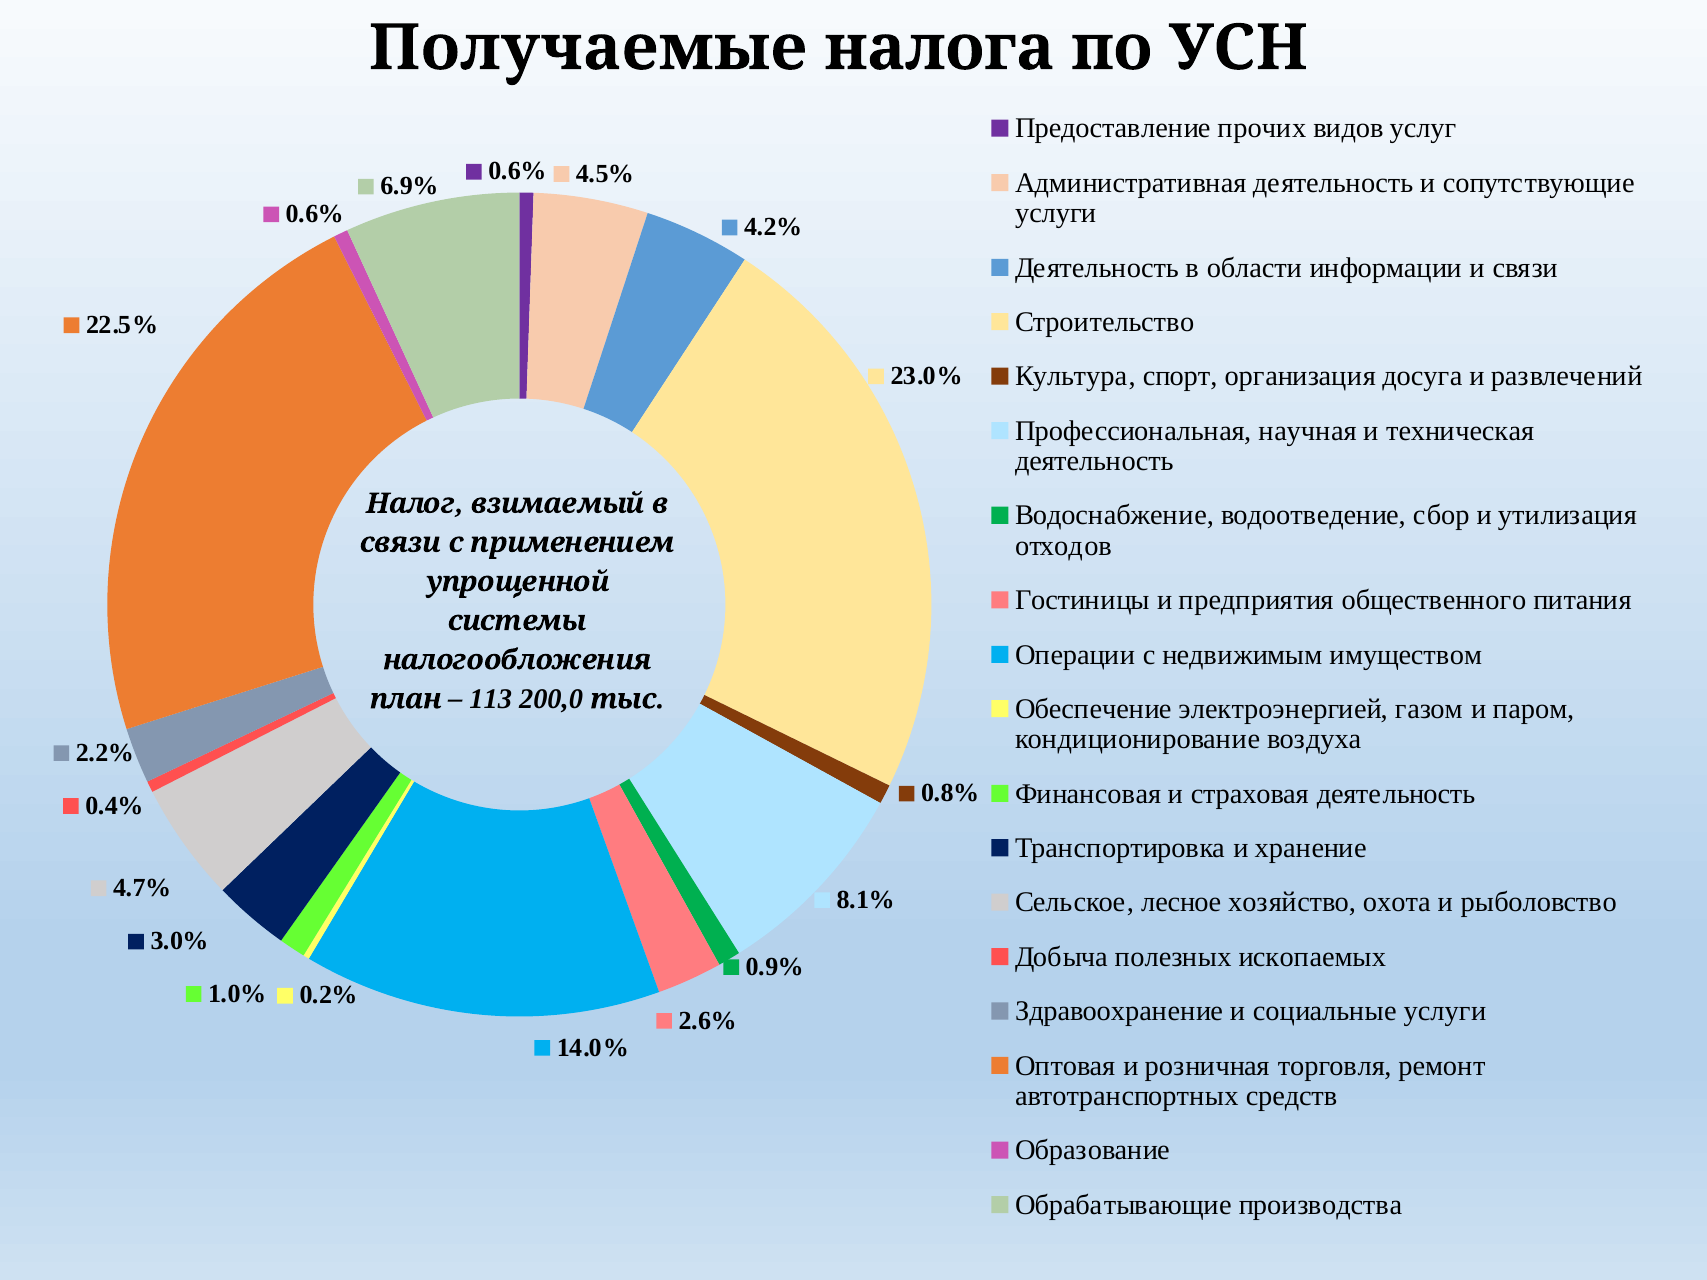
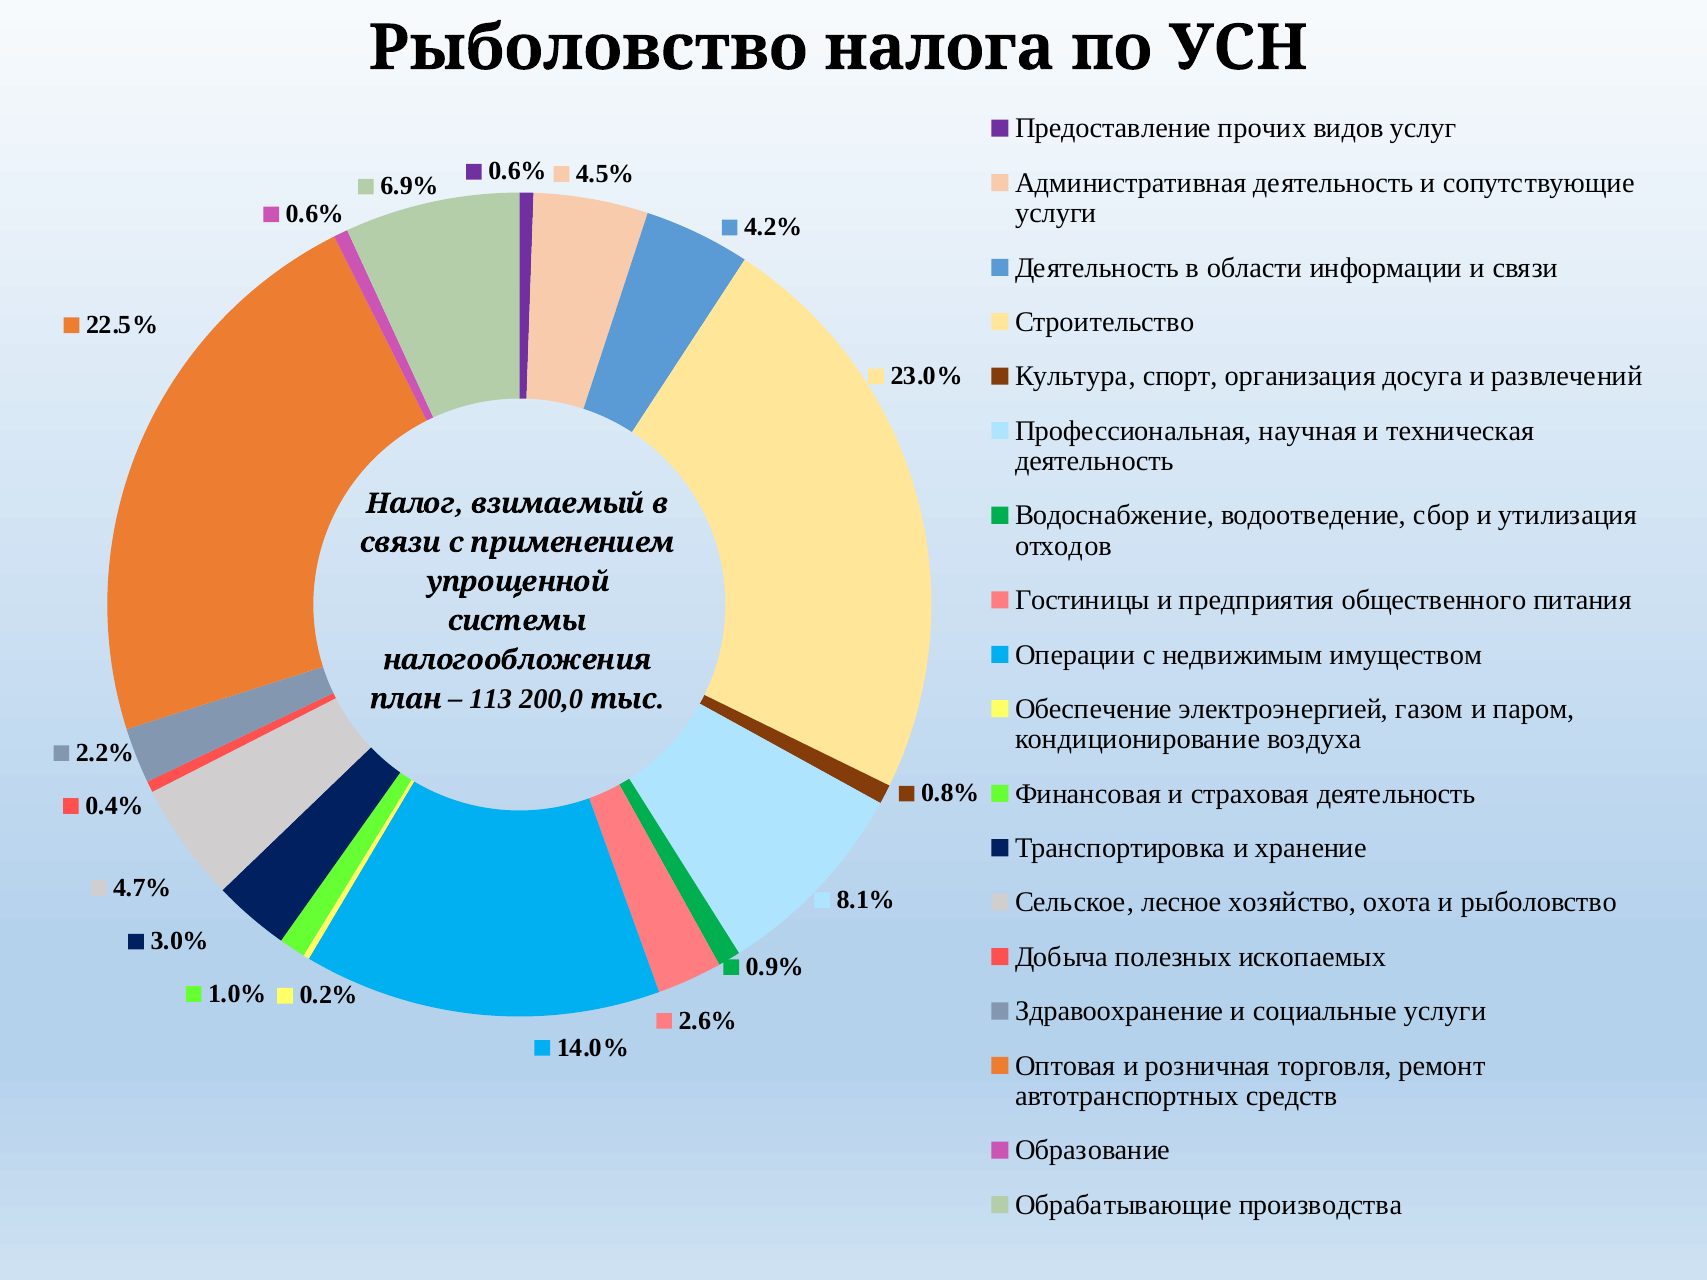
Получаемые: Получаемые -> Рыболовство (588, 48)
